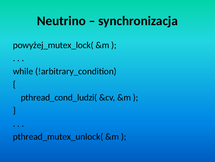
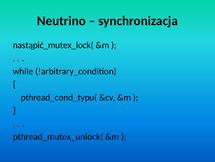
powyżej_mutex_lock(: powyżej_mutex_lock( -> nastąpić_mutex_lock( (53, 45)
pthread_cond_ludzi(: pthread_cond_ludzi( -> pthread_cond_typu( (59, 97)
